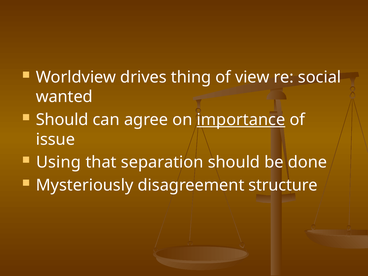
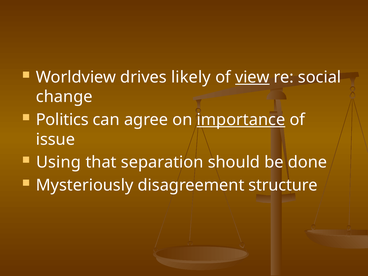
thing: thing -> likely (191, 77)
view underline: none -> present (252, 77)
wanted: wanted -> change (64, 97)
Should: Should -> Politics (62, 120)
